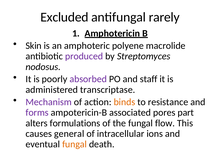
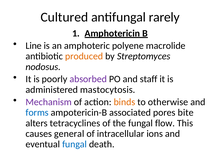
Excluded: Excluded -> Cultured (64, 17)
Skin: Skin -> Line (34, 46)
produced colour: purple -> orange (84, 56)
transcriptase: transcriptase -> mastocytosis (108, 90)
resistance: resistance -> otherwise (168, 102)
forms colour: purple -> blue (37, 113)
part: part -> bite (186, 113)
formulations: formulations -> tetracyclines (75, 123)
fungal colour: orange -> blue (75, 144)
